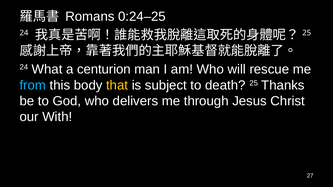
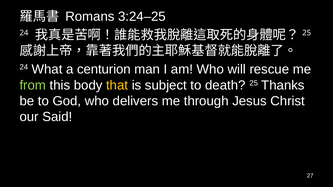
0:24–25: 0:24–25 -> 3:24–25 (142, 17)
from colour: light blue -> light green (33, 85)
With: With -> Said (57, 117)
